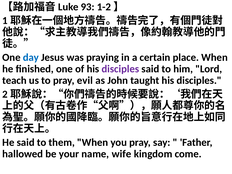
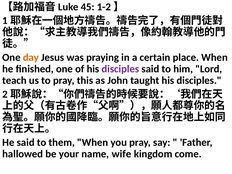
93: 93 -> 45 (88, 7)
day colour: blue -> orange (31, 57)
evil: evil -> this (85, 80)
